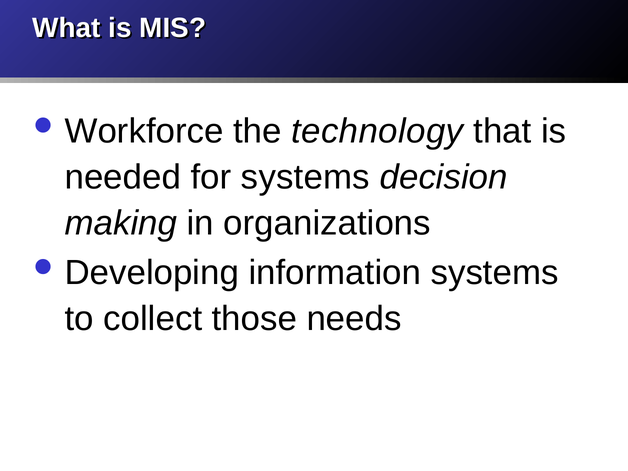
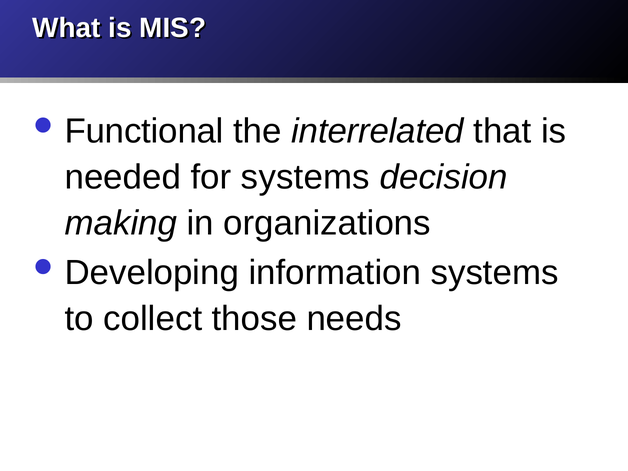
Workforce: Workforce -> Functional (144, 131)
technology: technology -> interrelated (378, 131)
